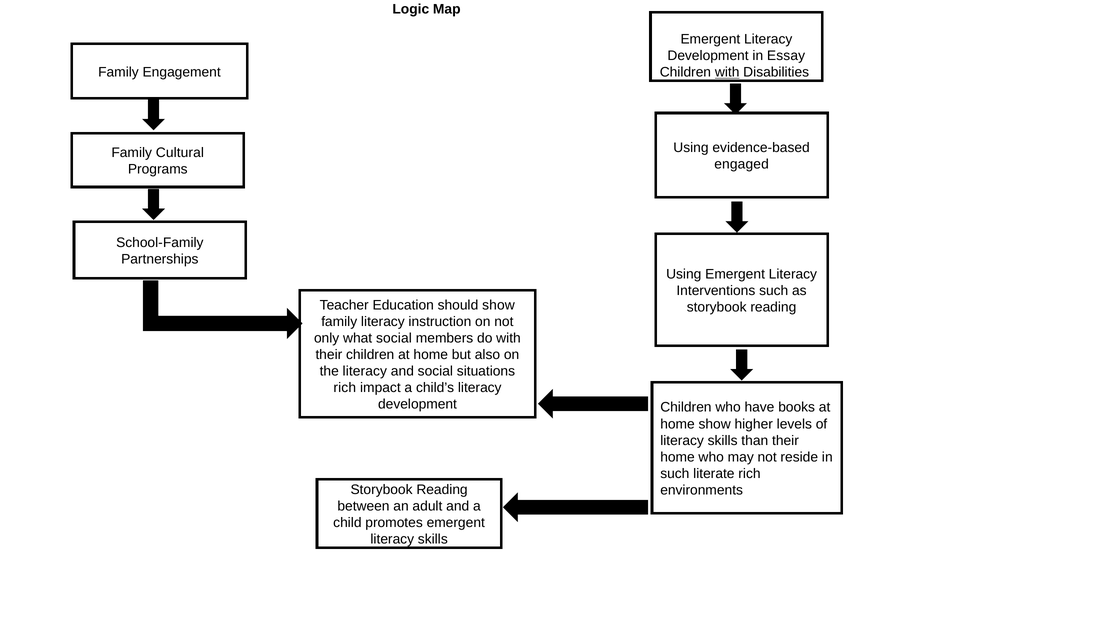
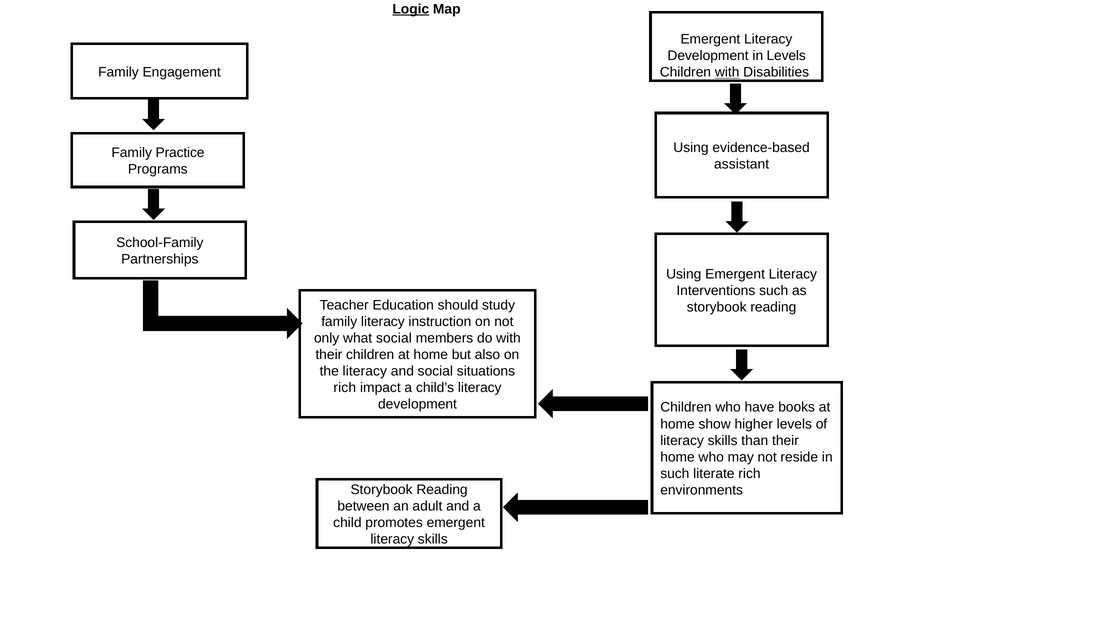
Logic underline: none -> present (411, 9)
in Essay: Essay -> Levels (786, 56)
Cultural: Cultural -> Practice (180, 153)
engaged: engaged -> assistant (742, 165)
should show: show -> study (499, 305)
